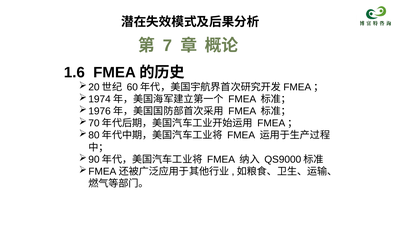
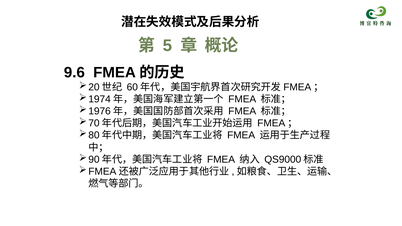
7: 7 -> 5 (167, 46)
1.6: 1.6 -> 9.6 (74, 72)
